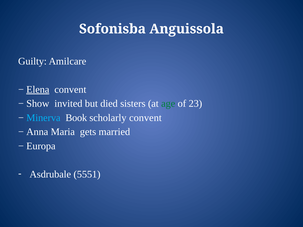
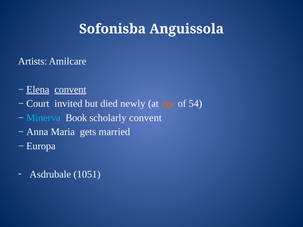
Guilty: Guilty -> Artists (33, 61)
convent underline: none -> present (70, 90)
Show: Show -> Court (38, 104)
sisters: sisters -> newly (133, 104)
age colour: green -> orange (168, 104)
23: 23 -> 54 (195, 104)
5551: 5551 -> 1051 (87, 174)
